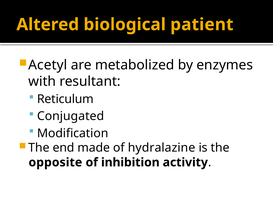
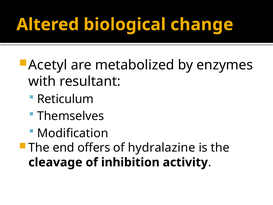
patient: patient -> change (202, 25)
Conjugated: Conjugated -> Themselves (71, 116)
made: made -> offers (94, 148)
opposite: opposite -> cleavage (55, 162)
